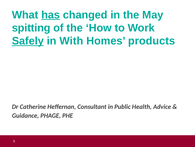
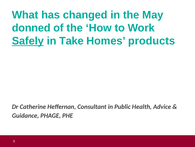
has underline: present -> none (51, 15)
spitting: spitting -> donned (31, 28)
With: With -> Take (71, 41)
